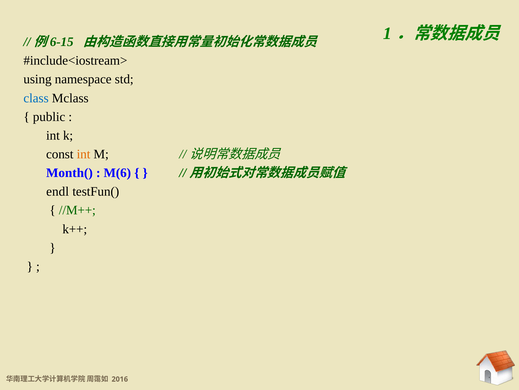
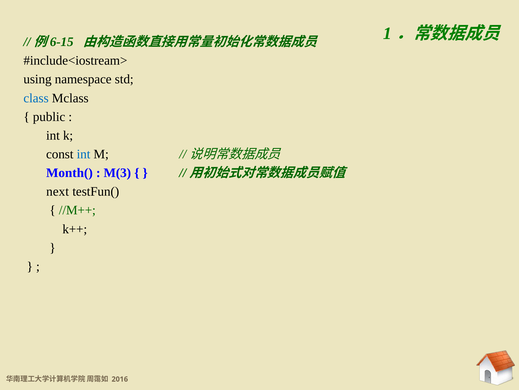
int colour: orange -> blue (84, 154)
M(6: M(6 -> M(3 (117, 173)
endl: endl -> next (58, 191)
